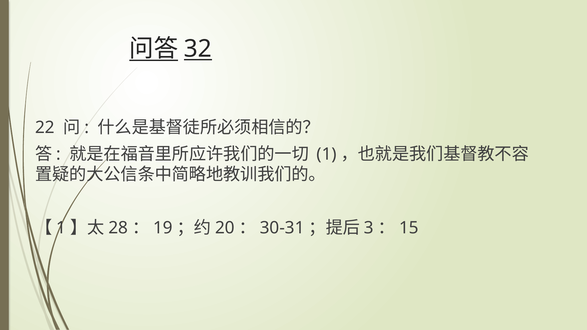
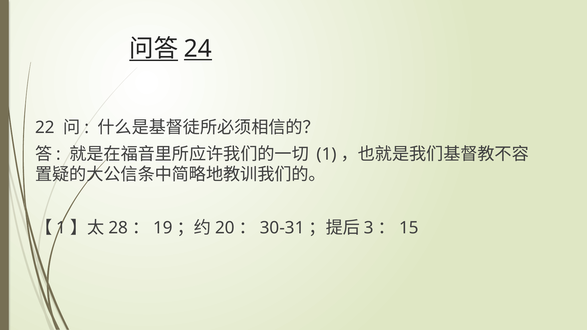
32: 32 -> 24 (198, 49)
